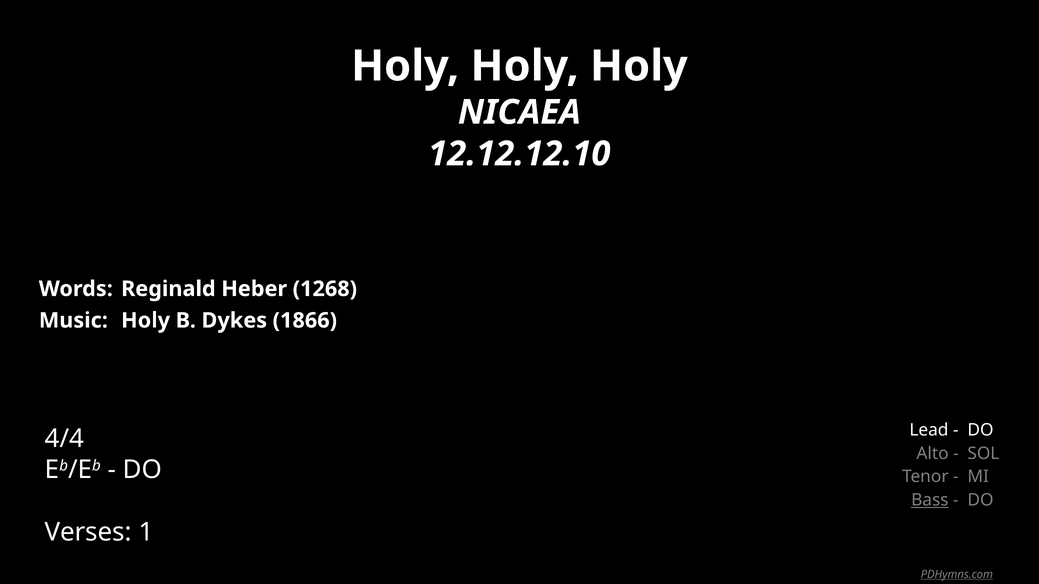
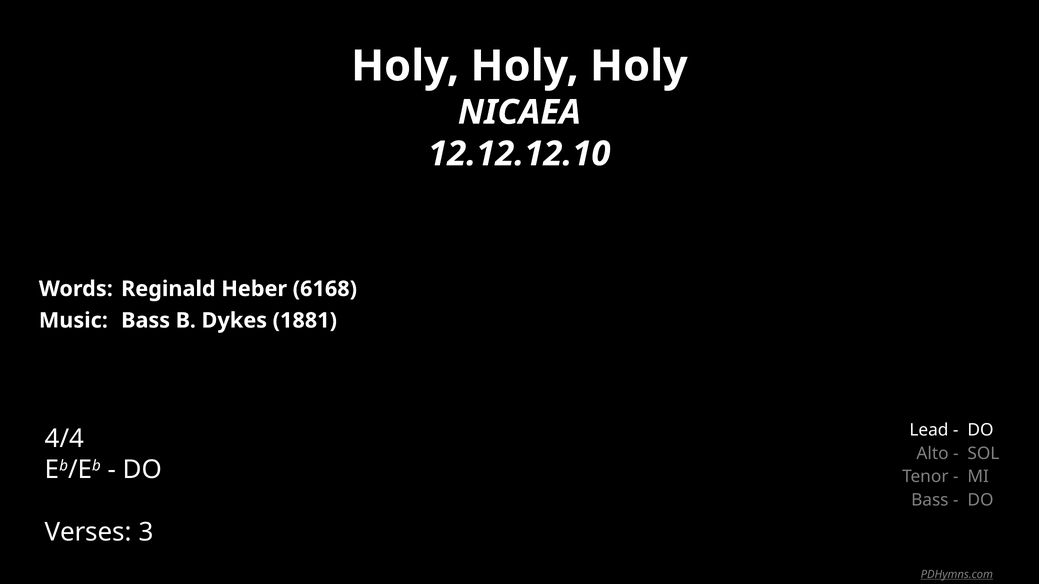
1268: 1268 -> 6168 (325, 289)
Music Holy: Holy -> Bass (146, 321)
1866: 1866 -> 1881 (305, 321)
Bass underline: present -> none (930, 500)
1: 1 -> 3 (146, 532)
